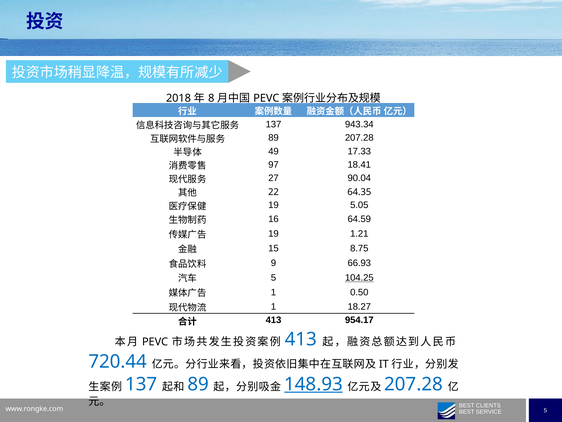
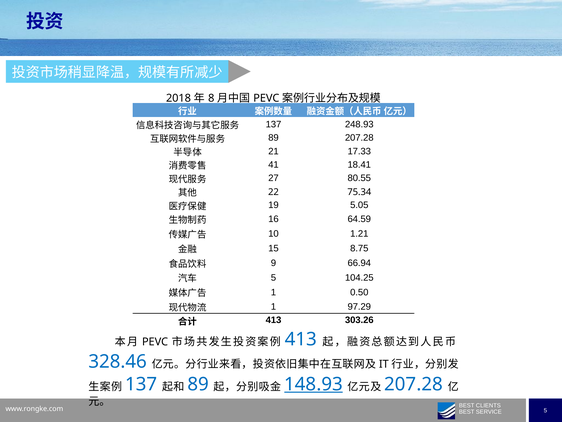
943.34: 943.34 -> 248.93 (359, 124)
49: 49 -> 21 (273, 151)
97: 97 -> 41 (273, 165)
90.04: 90.04 -> 80.55 (359, 178)
64.35: 64.35 -> 75.34 (359, 192)
19: 19 -> 10 (273, 234)
66.93: 66.93 -> 66.94 (359, 263)
104.25 underline: present -> none (359, 277)
18.27: 18.27 -> 97.29 (359, 306)
954.17: 954.17 -> 303.26 (359, 320)
720.44: 720.44 -> 328.46 (118, 361)
